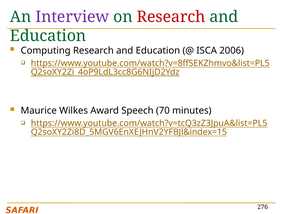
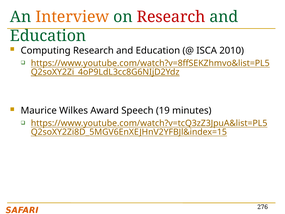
Interview colour: purple -> orange (72, 17)
2006: 2006 -> 2010 (232, 51)
70: 70 -> 19 (163, 111)
